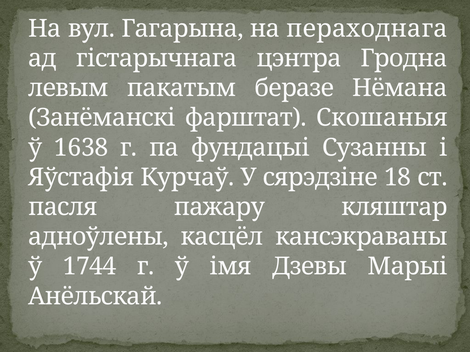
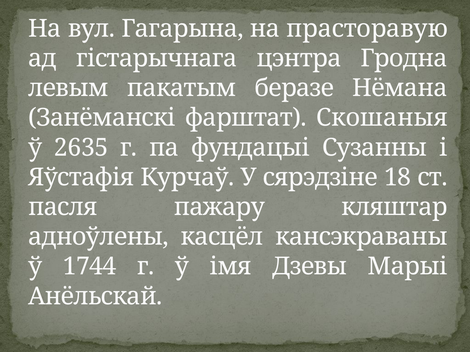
пераходнага: пераходнага -> прасторавую (367, 29)
1638: 1638 -> 2635 (81, 148)
